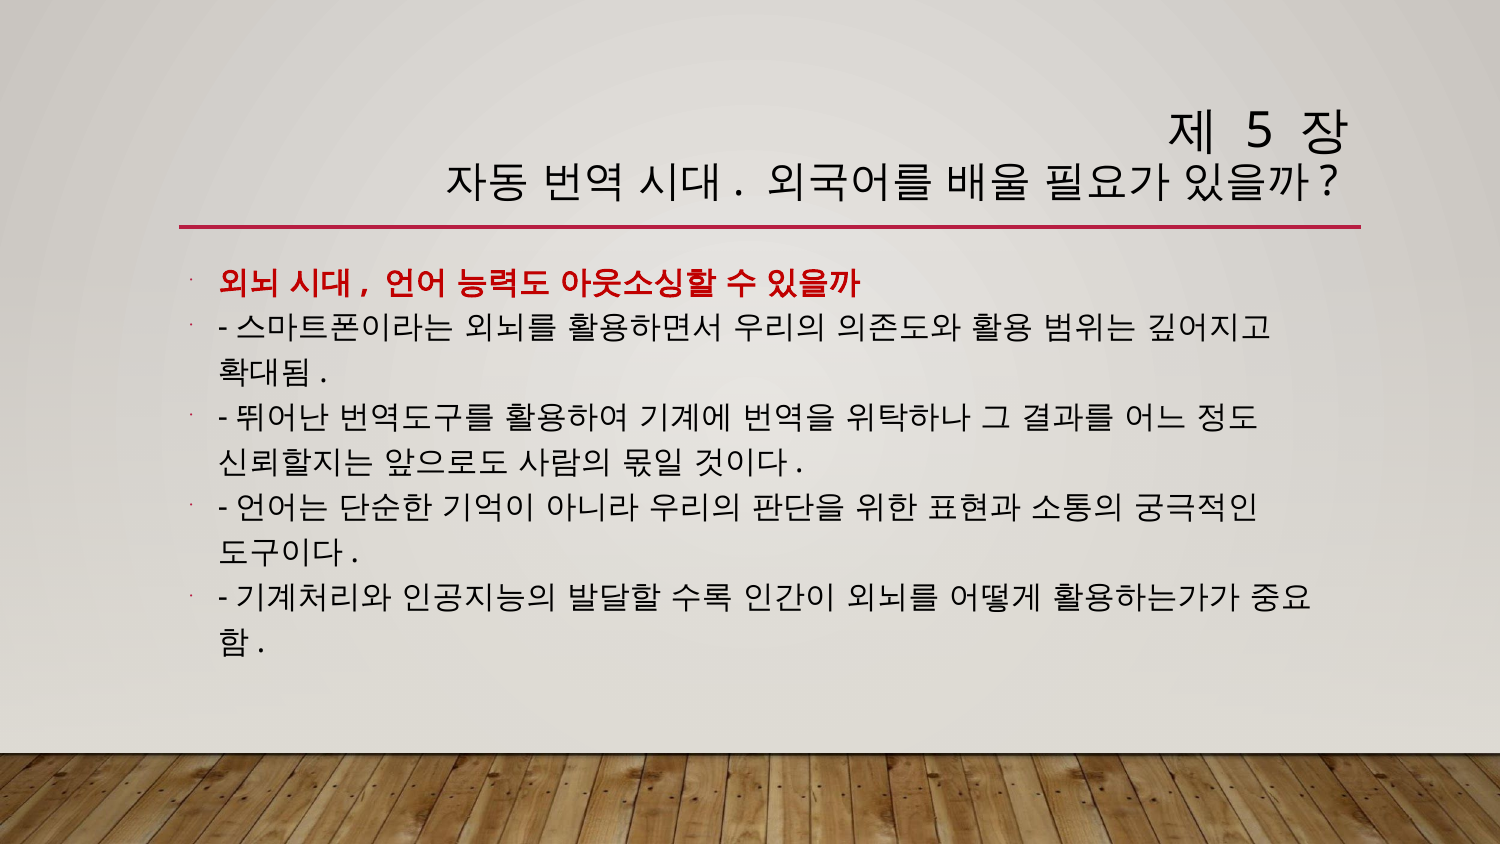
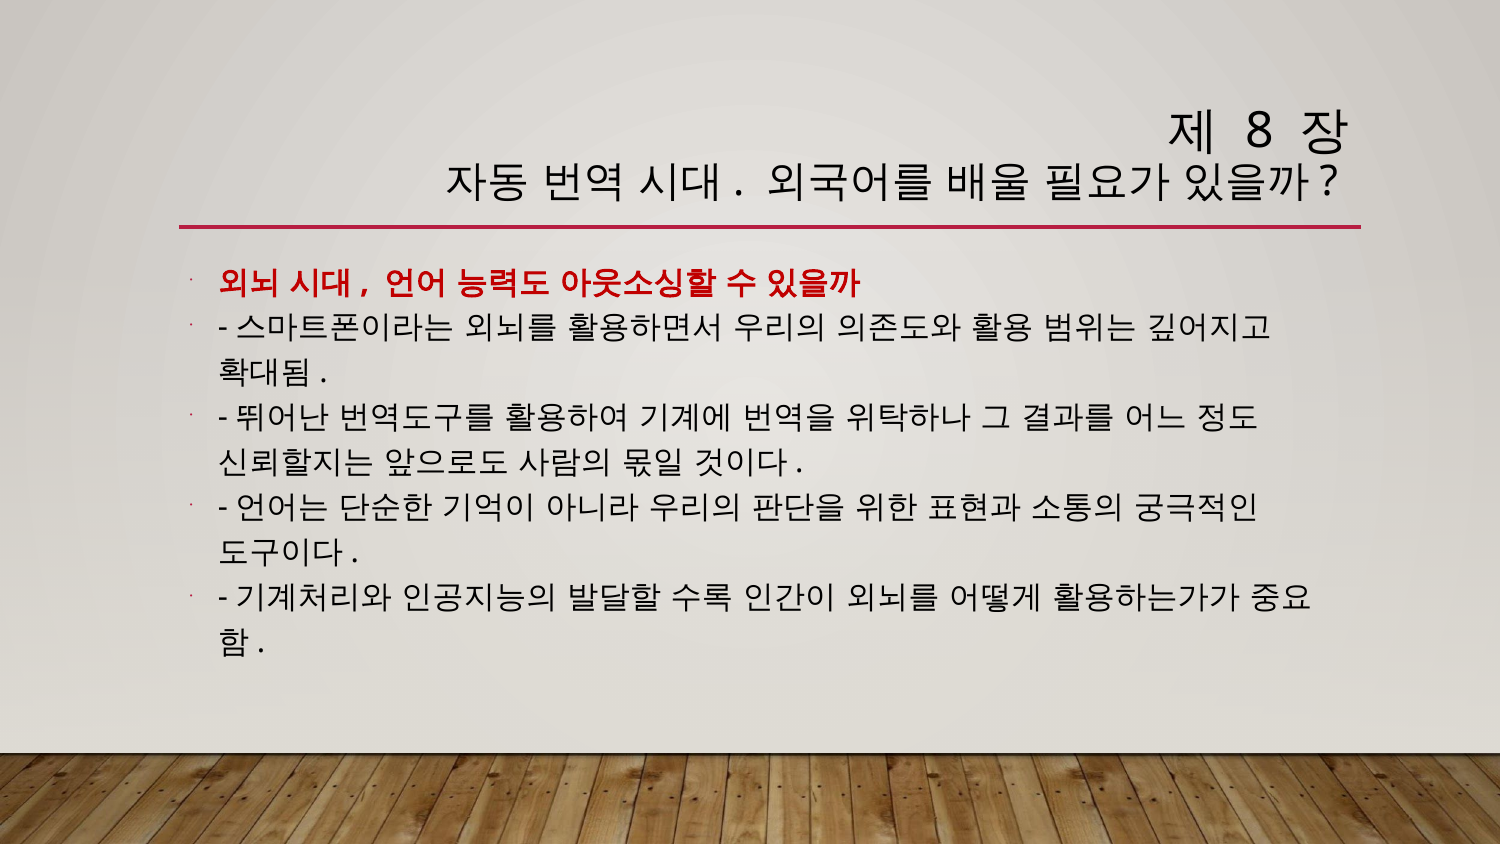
5: 5 -> 8 (1259, 131)
